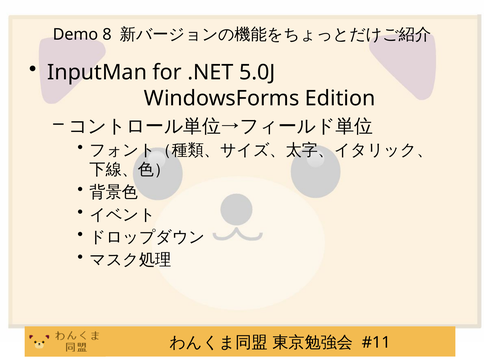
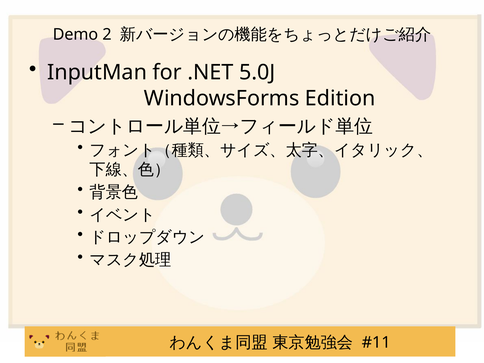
8: 8 -> 2 (107, 34)
